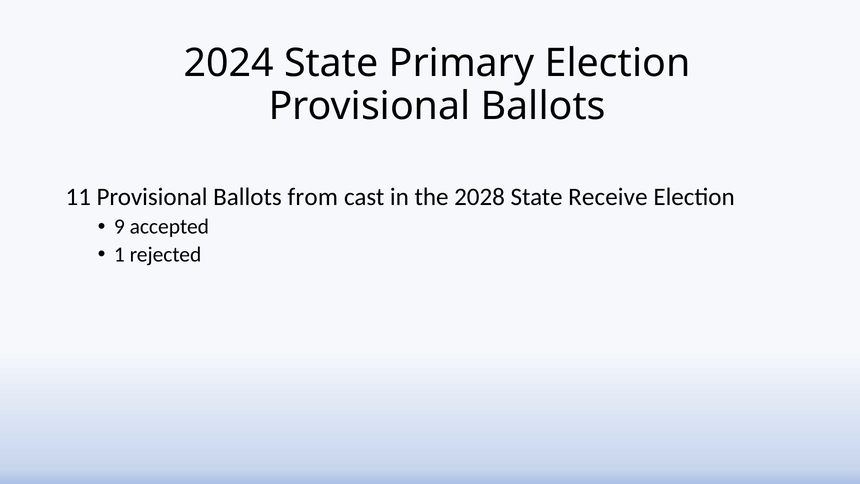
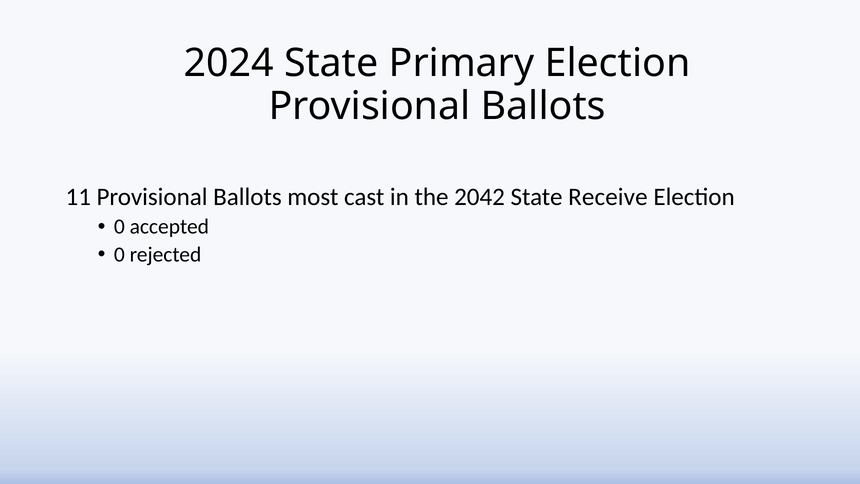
from: from -> most (313, 197)
2028: 2028 -> 2042 (480, 197)
9: 9 -> 0 (119, 227)
1: 1 -> 0 (119, 254)
